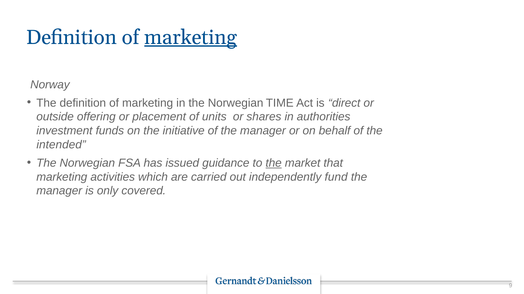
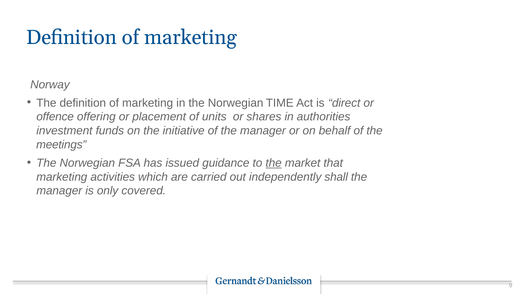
marketing underline: present -> none (191, 37)
outside: outside -> offence (55, 117)
intended: intended -> meetings (61, 145)
fund: fund -> shall (336, 177)
